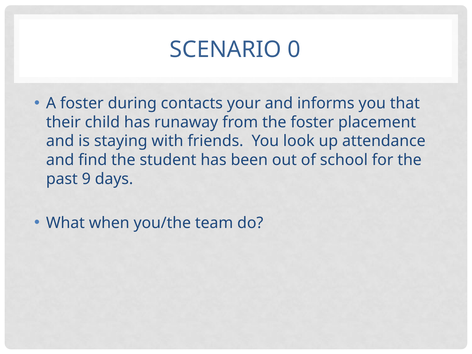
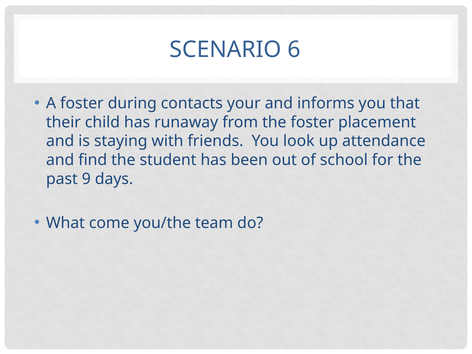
0: 0 -> 6 (294, 49)
when: when -> come (109, 223)
